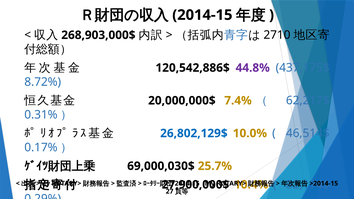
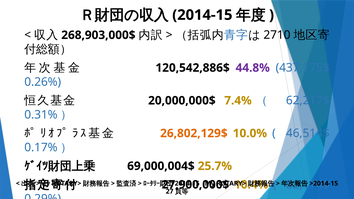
8.72%: 8.72% -> 0.26% (43, 82)
26,802,129$ colour: blue -> orange (194, 133)
69,000,030$: 69,000,030$ -> 69,000,004$ (161, 166)
